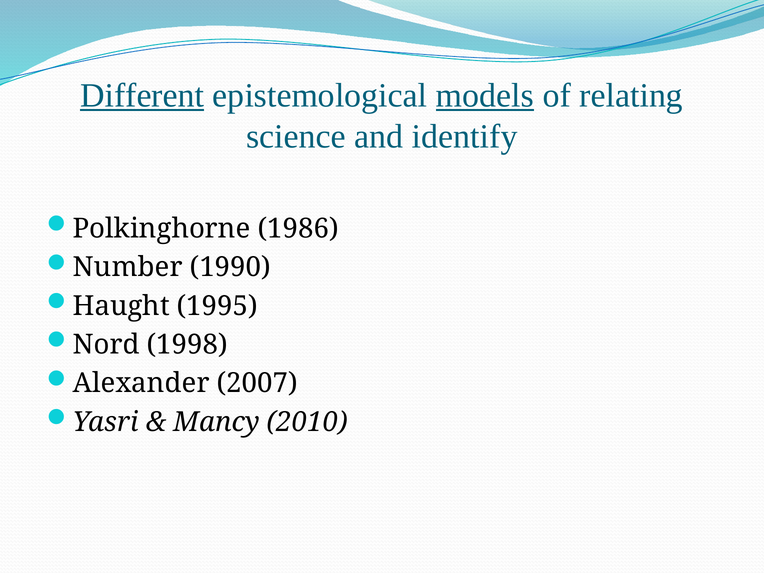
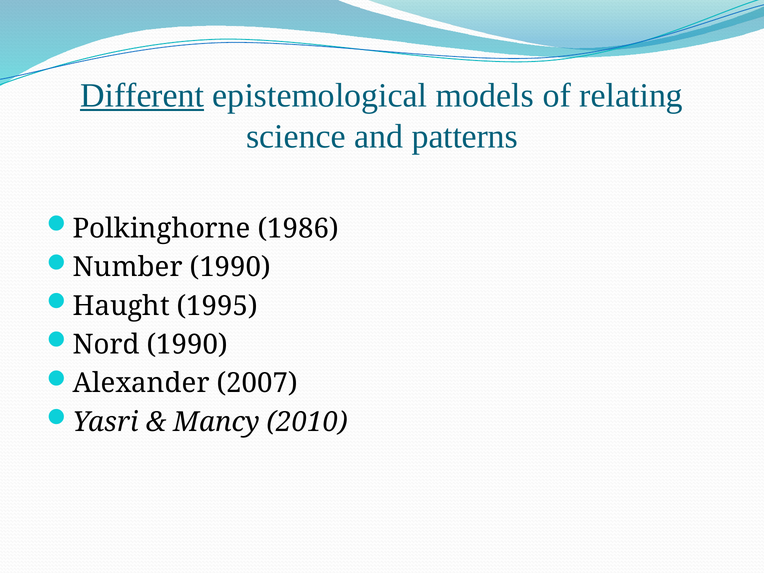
models underline: present -> none (485, 96)
identify: identify -> patterns (465, 136)
Nord 1998: 1998 -> 1990 (187, 345)
